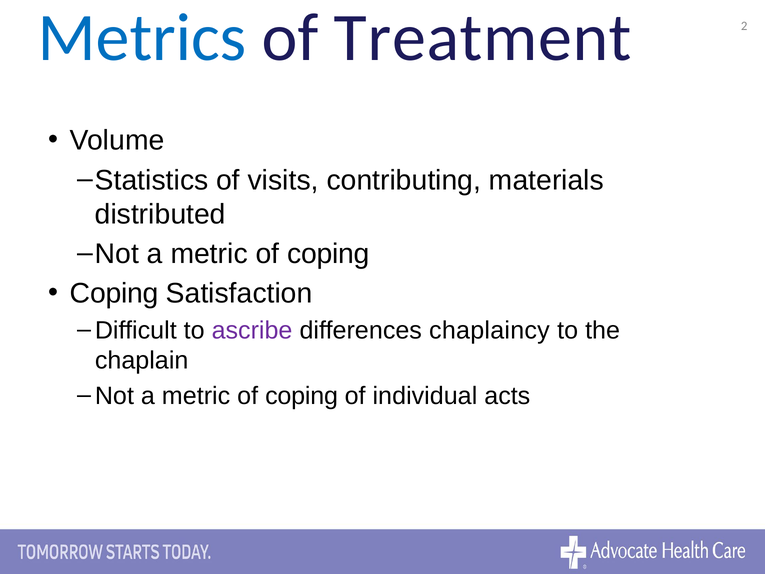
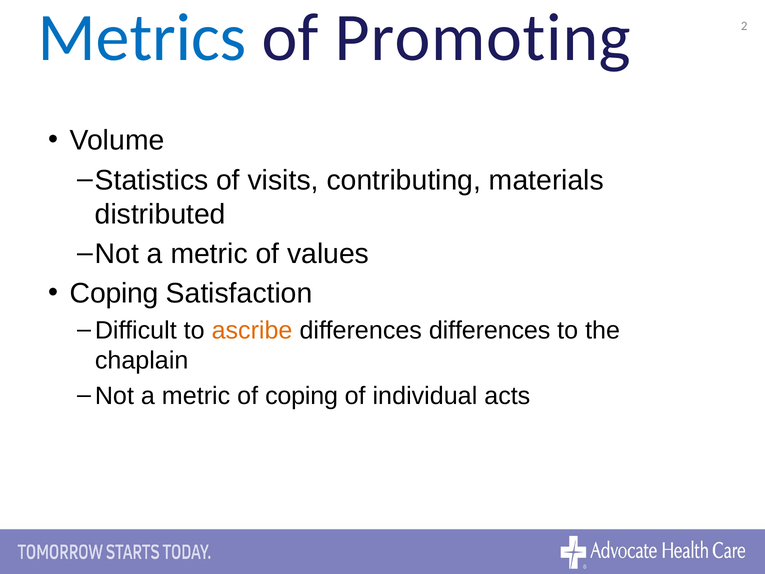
Treatment: Treatment -> Promoting (483, 38)
coping: coping -> values (328, 254)
ascribe colour: purple -> orange (252, 330)
differences chaplaincy: chaplaincy -> differences (490, 330)
